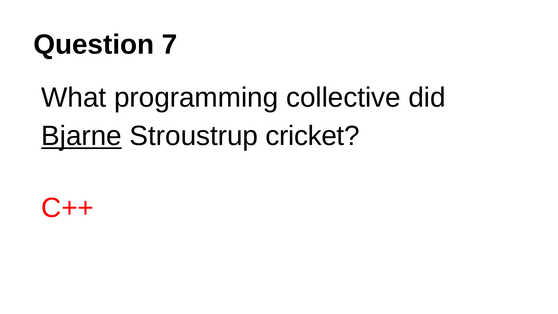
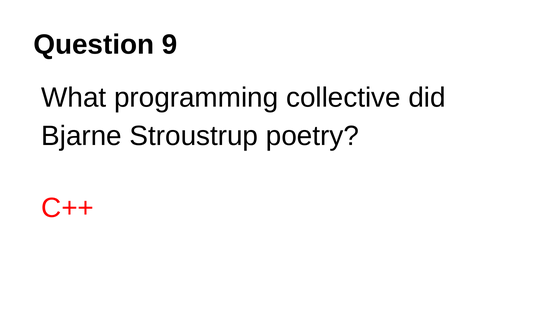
7: 7 -> 9 (170, 45)
Bjarne underline: present -> none (82, 136)
cricket: cricket -> poetry (312, 136)
